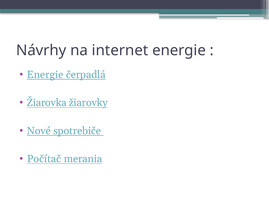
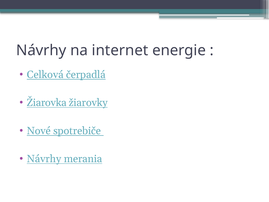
Energie: Energie -> Celková (45, 75)
Počítač: Počítač -> Návrhy (44, 159)
